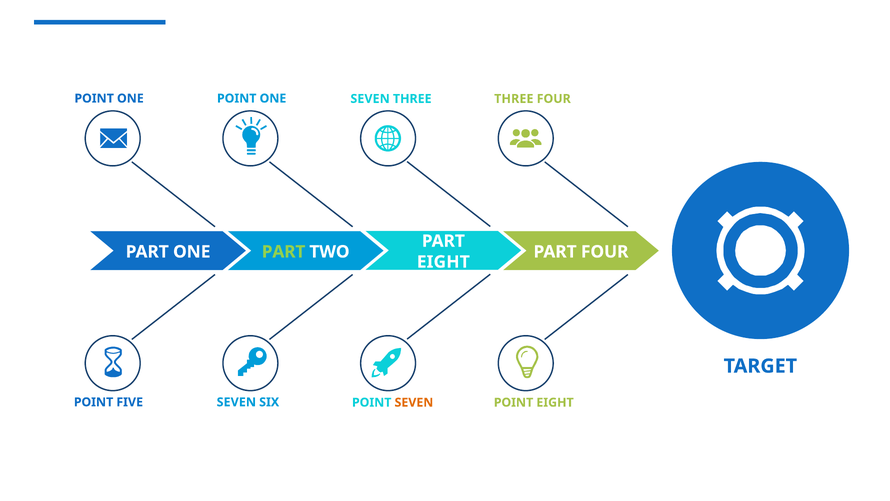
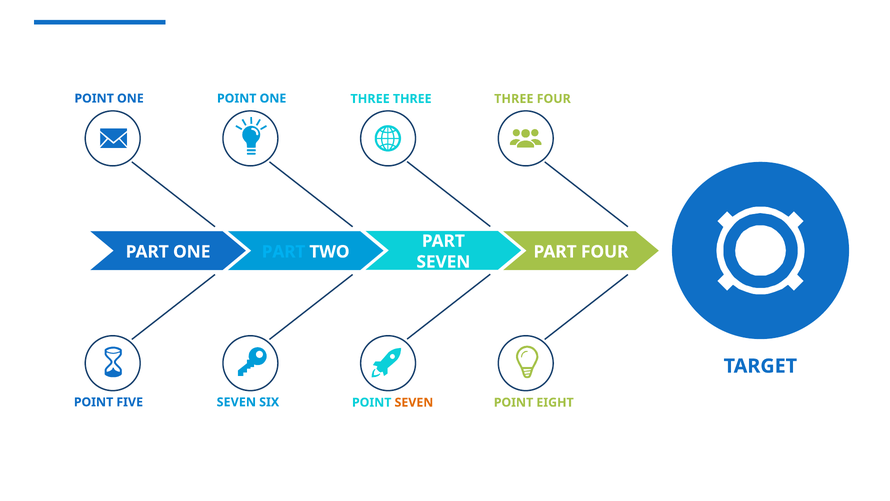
ONE SEVEN: SEVEN -> THREE (370, 99)
PART colour: light green -> light blue (284, 252)
EIGHT: EIGHT -> SEVEN (443, 262)
